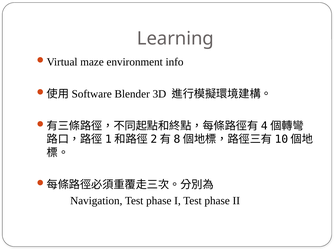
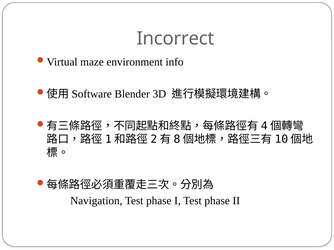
Learning: Learning -> Incorrect (175, 39)
